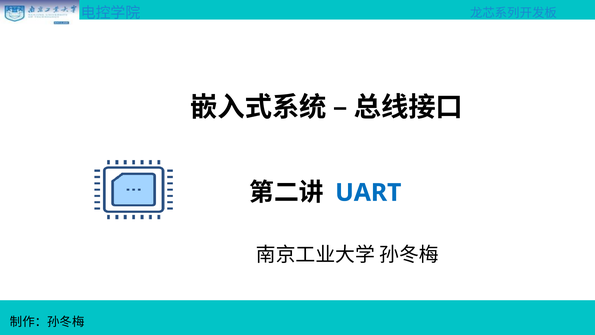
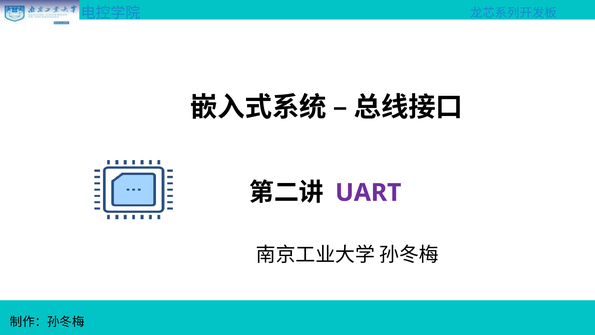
UART colour: blue -> purple (368, 192)
